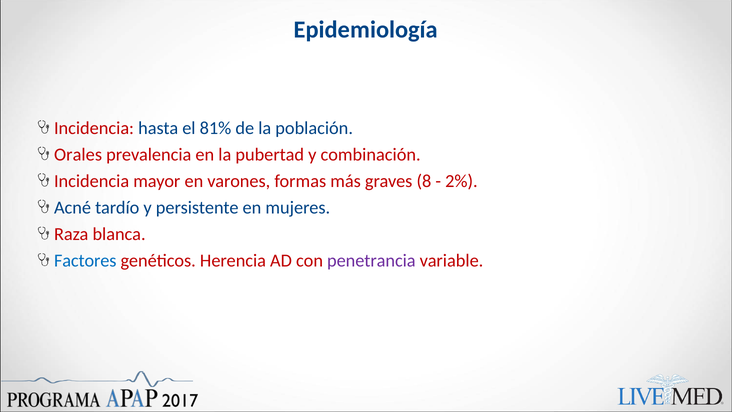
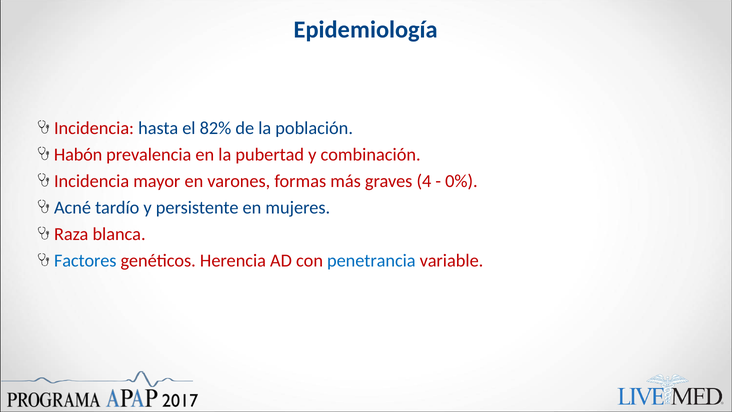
81%: 81% -> 82% (216, 128)
Orales: Orales -> Habón (78, 154)
8: 8 -> 4 (424, 181)
2%: 2% -> 0% (461, 181)
penetrancia colour: purple -> blue (371, 261)
